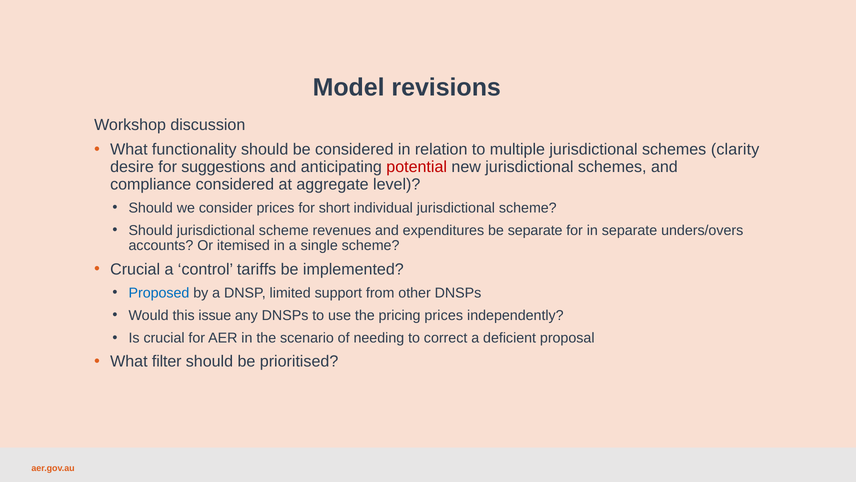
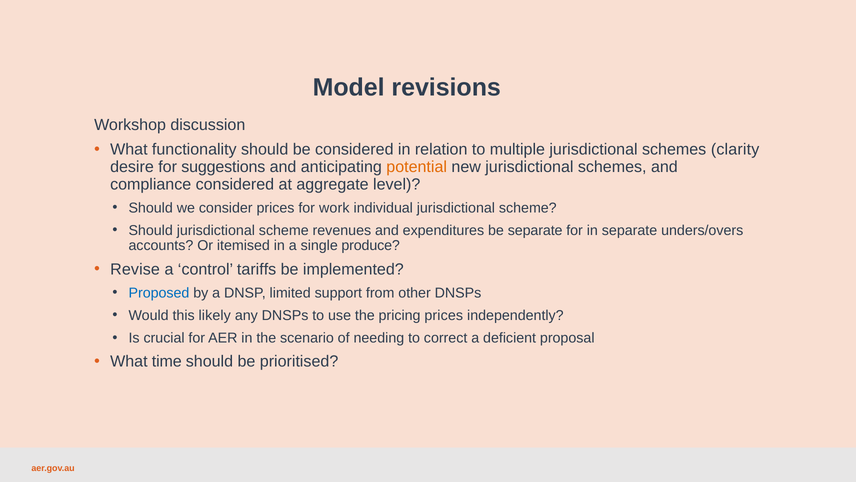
potential colour: red -> orange (417, 167)
short: short -> work (334, 208)
single scheme: scheme -> produce (371, 246)
Crucial: Crucial -> Revise (135, 269)
issue: issue -> likely (215, 315)
filter: filter -> time (167, 361)
